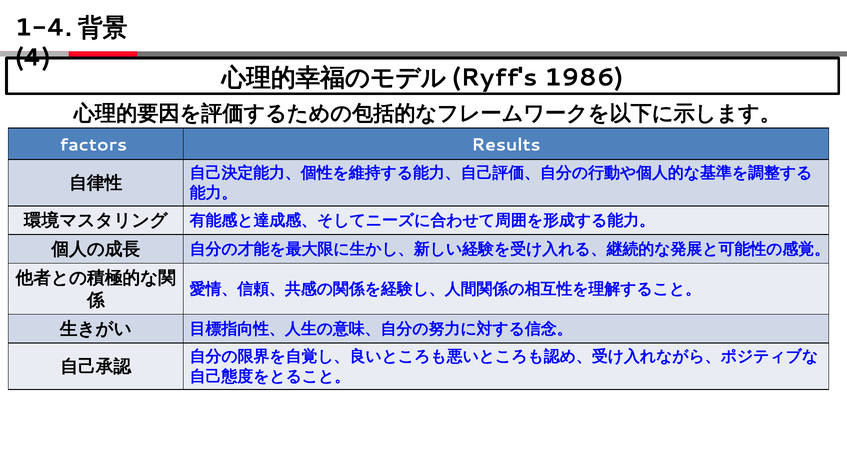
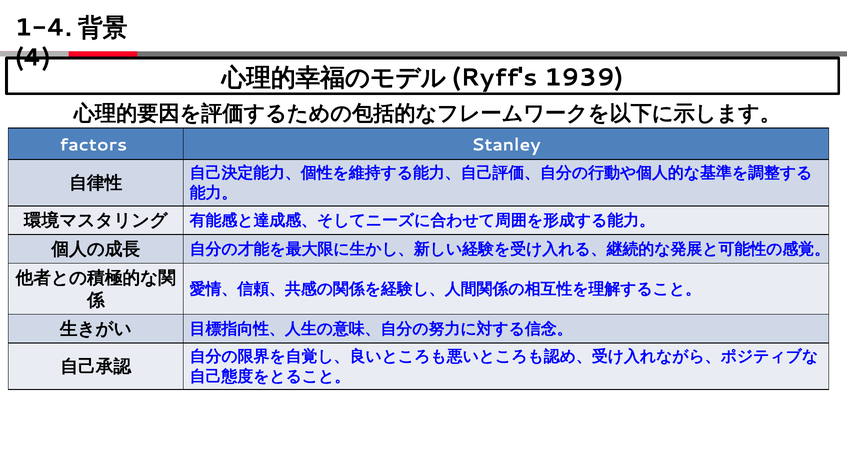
1986: 1986 -> 1939 (584, 78)
Results: Results -> Stanley (506, 145)
